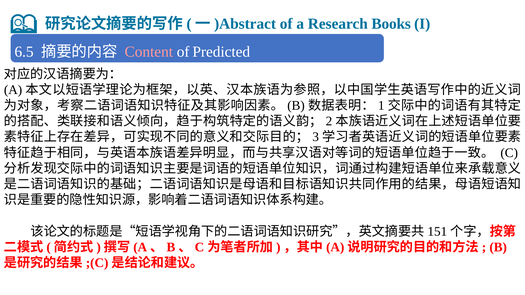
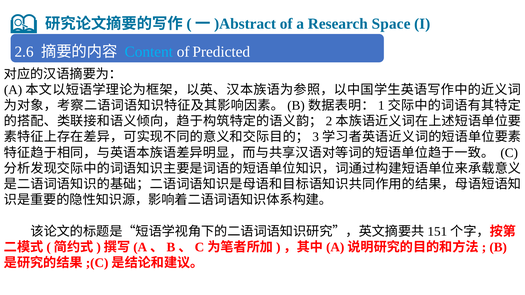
Books: Books -> Space (391, 24)
6.5: 6.5 -> 2.6 (24, 52)
Content colour: pink -> light blue (149, 52)
